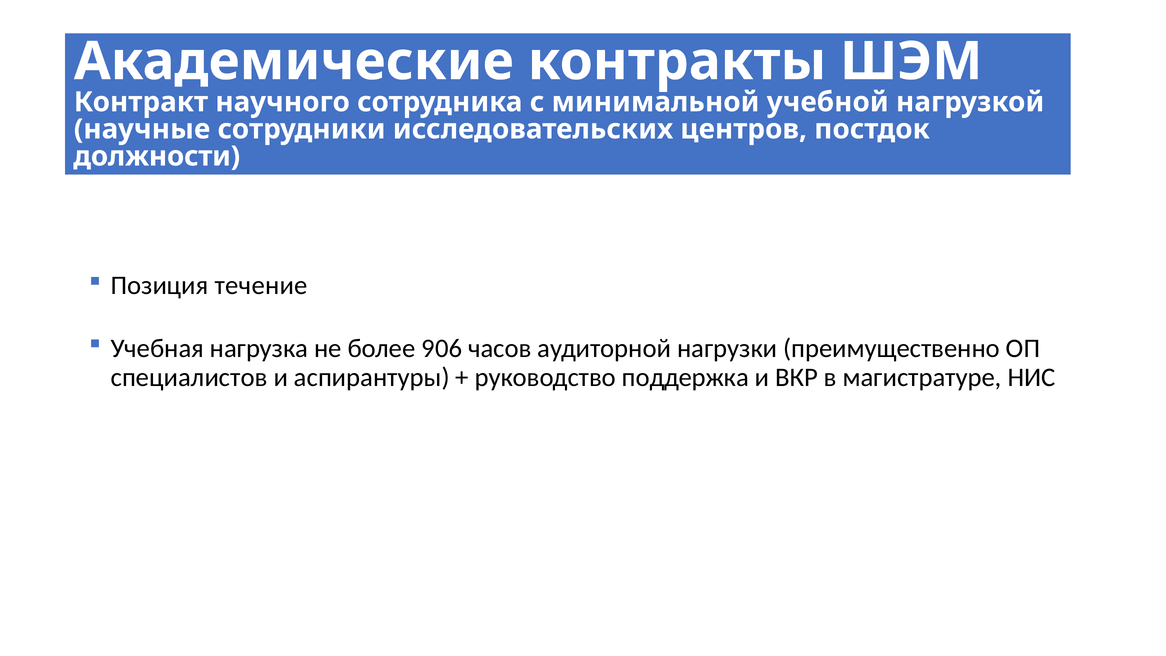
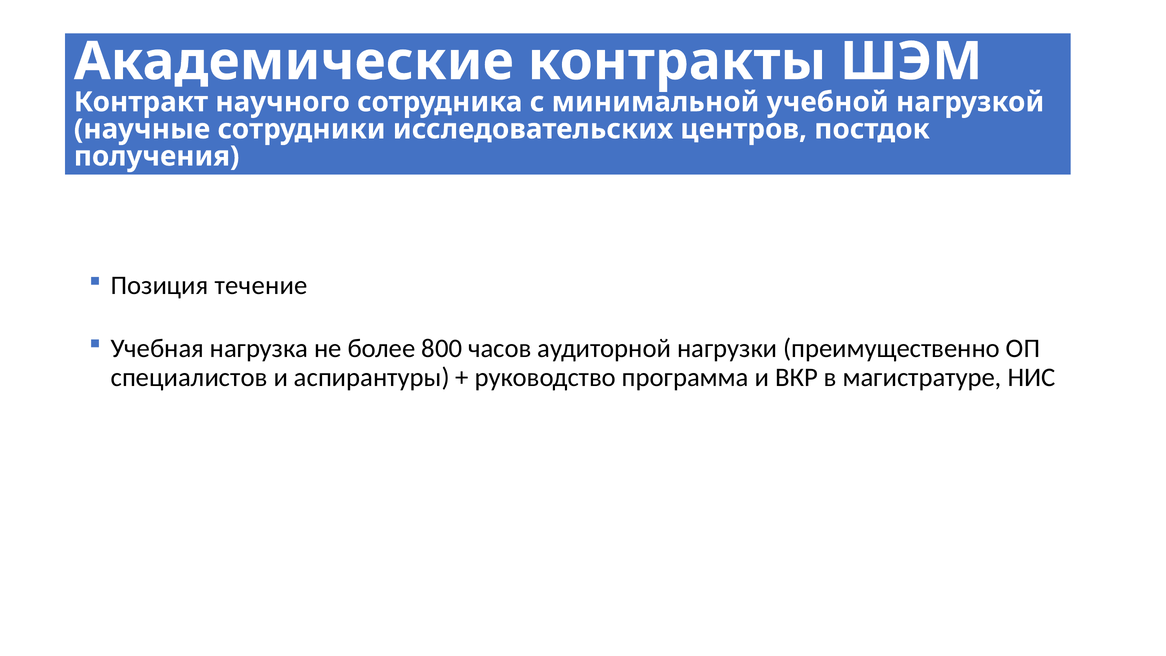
должности: должности -> получения (157, 156)
906: 906 -> 800 (442, 348)
поддержка: поддержка -> программа (685, 377)
